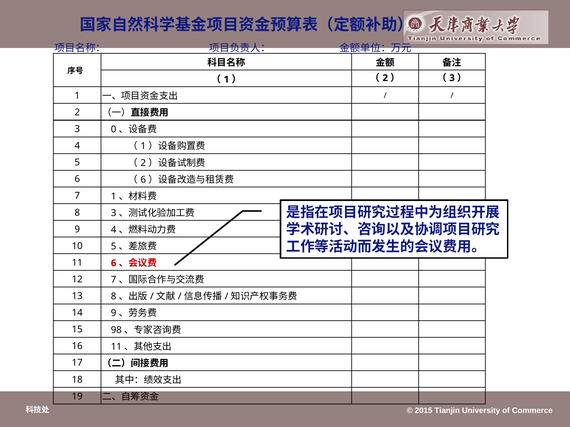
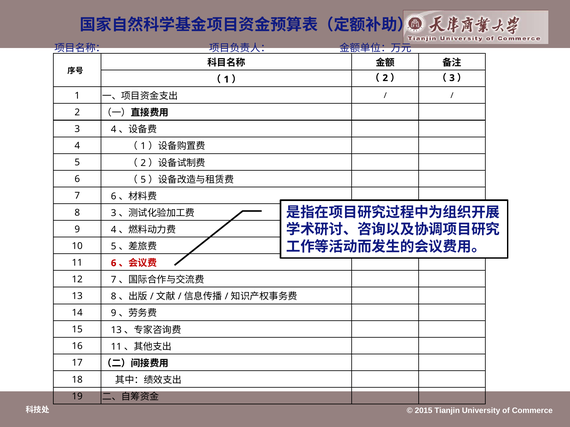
3 0: 0 -> 4 (114, 130)
6: 6 -> 5 (143, 180)
7 1: 1 -> 6 (114, 197)
15 98: 98 -> 13 (116, 330)
